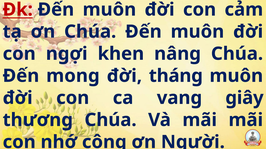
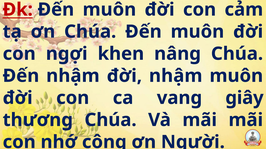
Đến mong: mong -> nhậm (73, 76)
đời tháng: tháng -> nhậm (176, 76)
